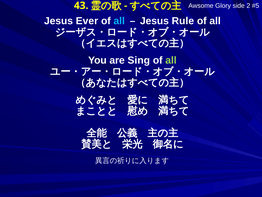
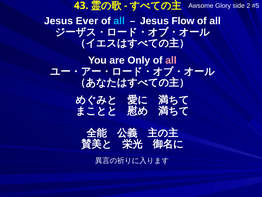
Rule: Rule -> Flow (183, 21)
Sing: Sing -> Only (139, 60)
all colour: light green -> pink (171, 60)
